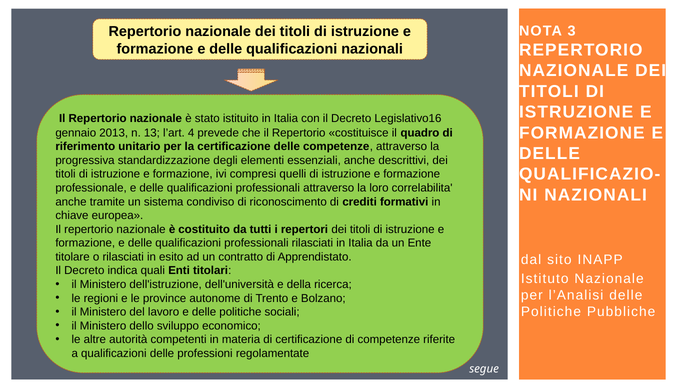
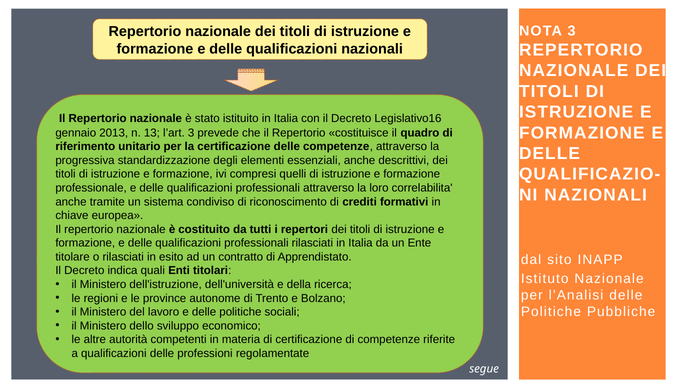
l’art 4: 4 -> 3 (191, 133)
